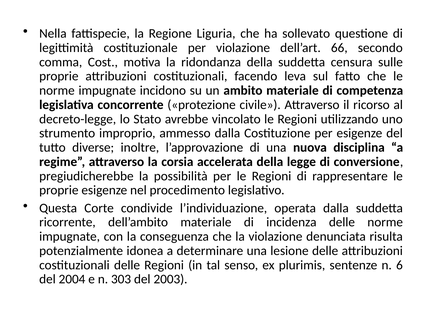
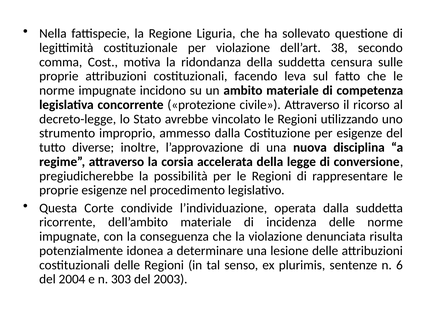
66: 66 -> 38 (339, 48)
